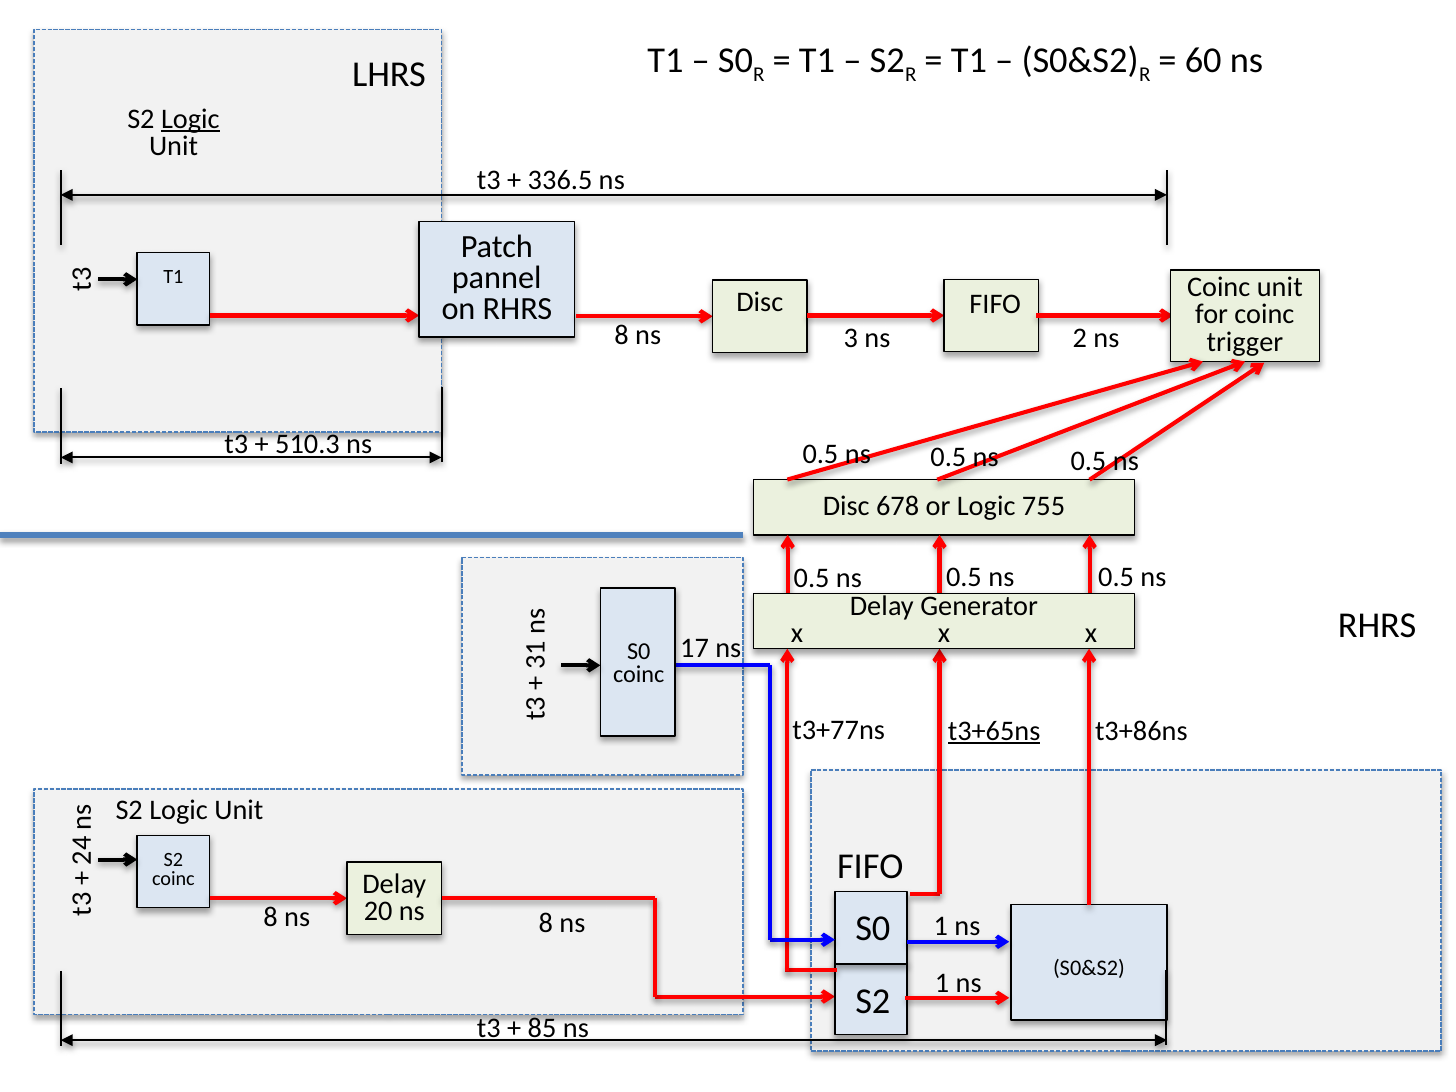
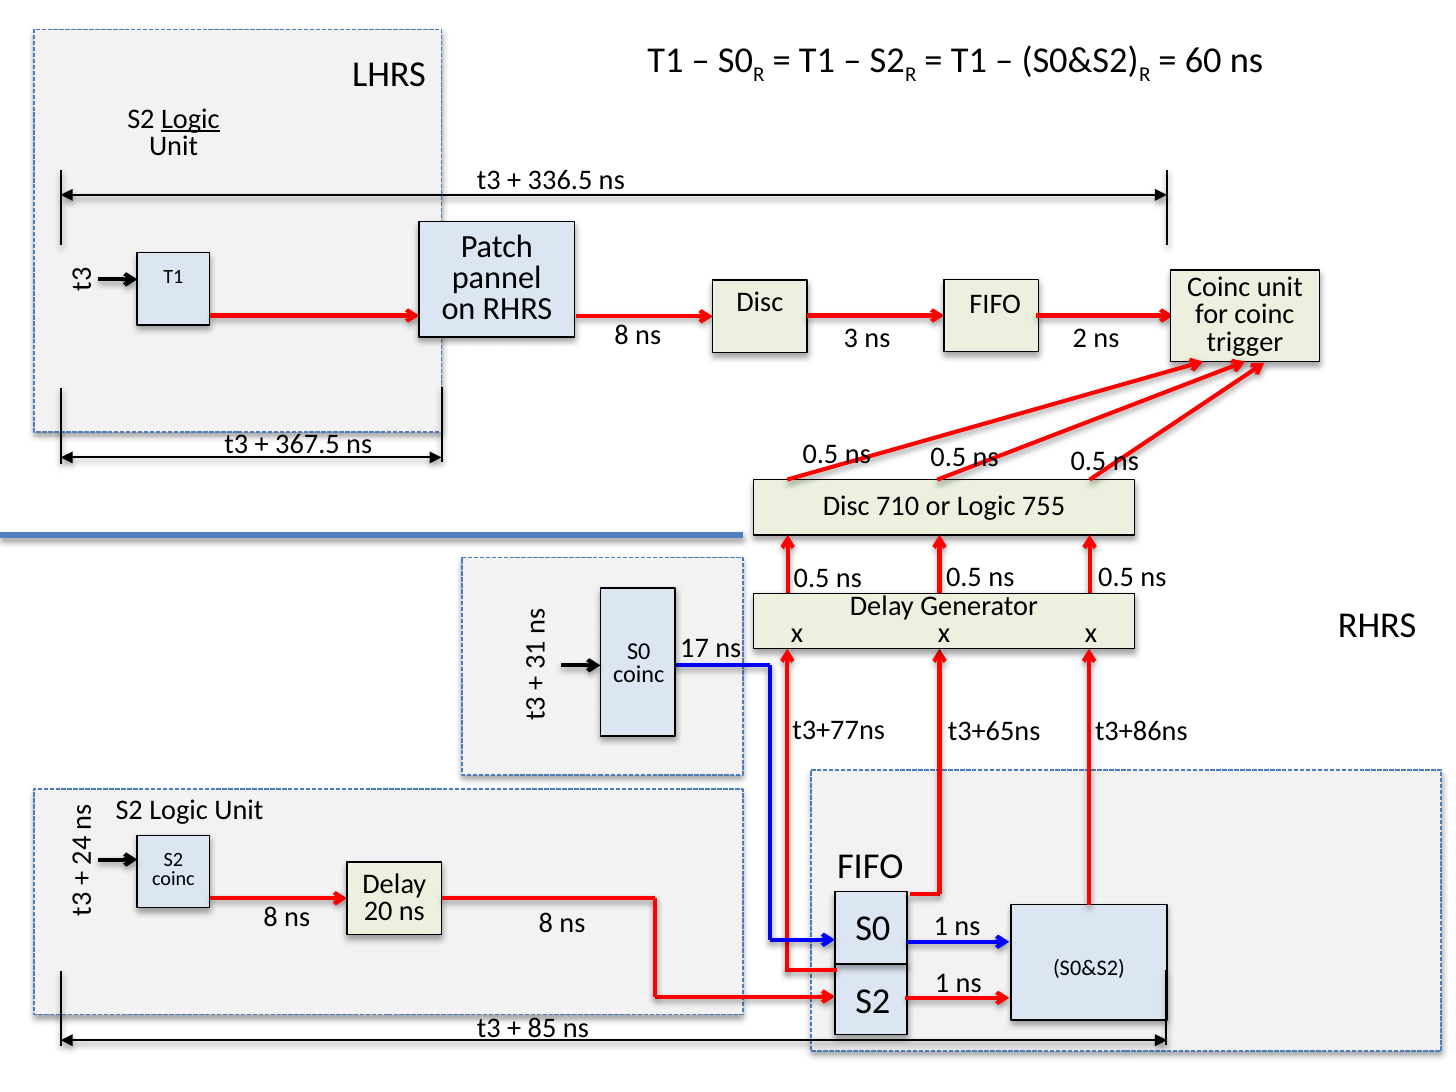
510.3: 510.3 -> 367.5 (307, 444)
678: 678 -> 710 (898, 506)
t3+65ns underline: present -> none (994, 731)
